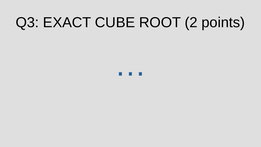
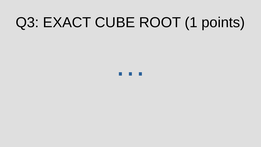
2: 2 -> 1 (191, 22)
